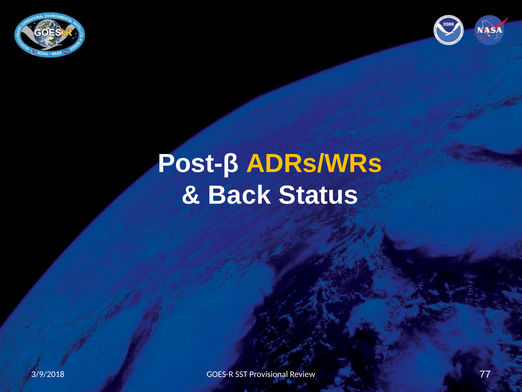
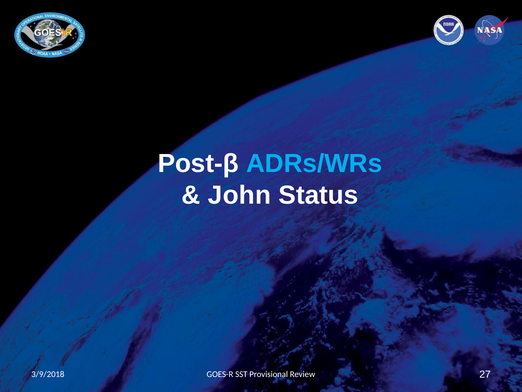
ADRs/WRs colour: yellow -> light blue (314, 163)
Back: Back -> John (239, 195)
77: 77 -> 27 (485, 374)
